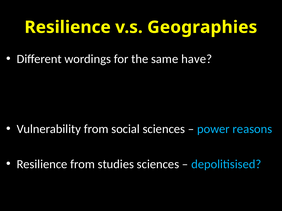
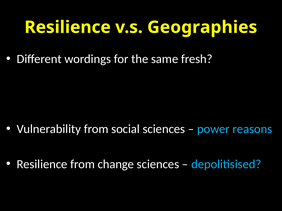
have: have -> fresh (197, 59)
studies: studies -> change (116, 164)
